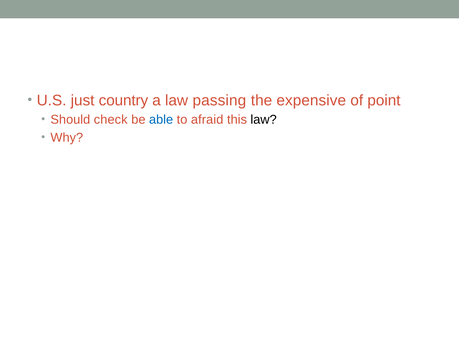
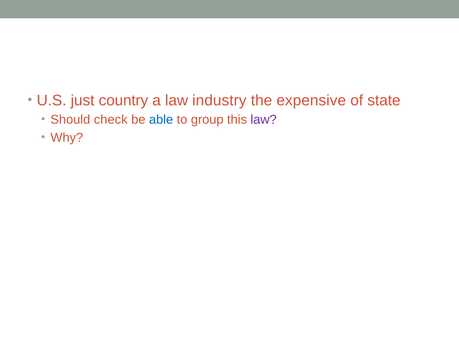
passing: passing -> industry (219, 101)
point: point -> state (384, 101)
afraid: afraid -> group (207, 120)
law colour: black -> purple (264, 120)
